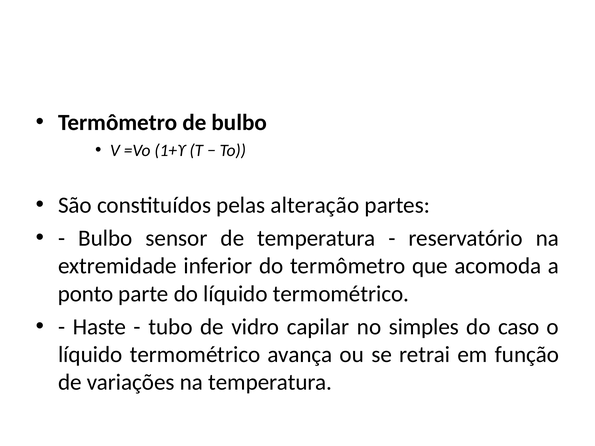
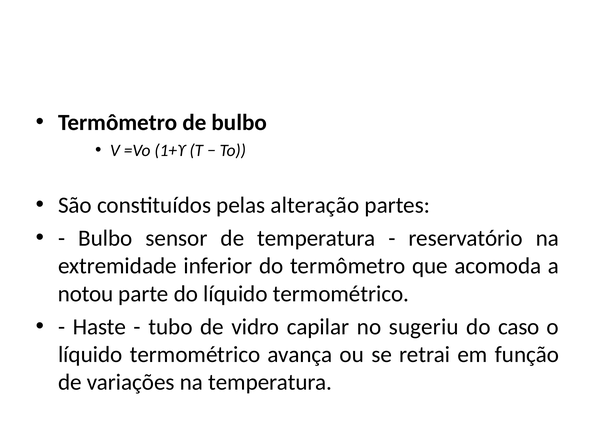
ponto: ponto -> notou (86, 294)
simples: simples -> sugeriu (424, 327)
